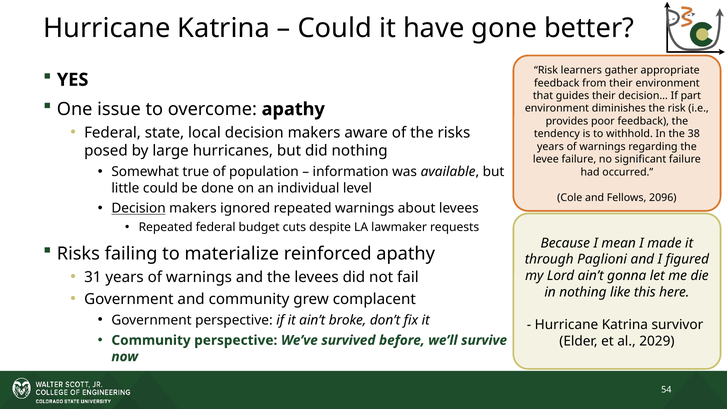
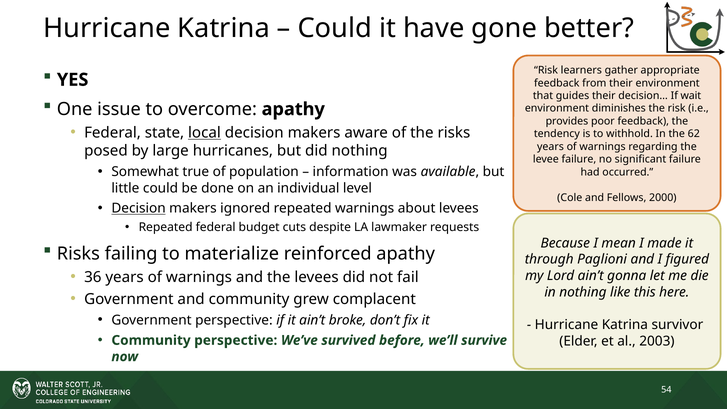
part: part -> wait (691, 96)
local underline: none -> present (204, 133)
38: 38 -> 62 (694, 134)
2096: 2096 -> 2000 (663, 198)
31: 31 -> 36 (93, 277)
2029: 2029 -> 2003 (657, 341)
